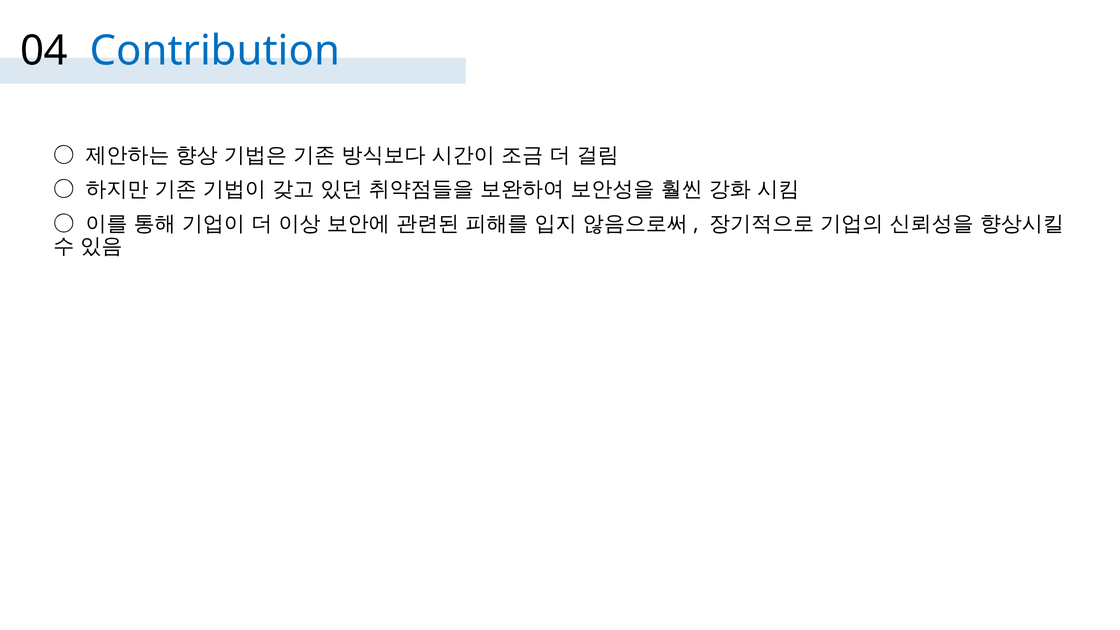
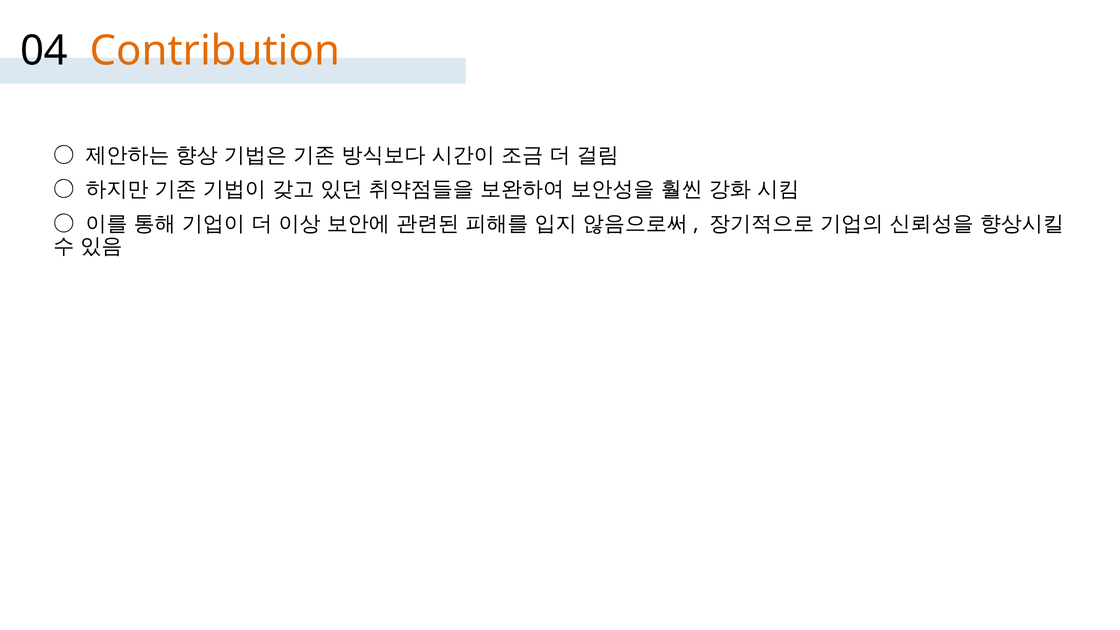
Contribution colour: blue -> orange (215, 51)
